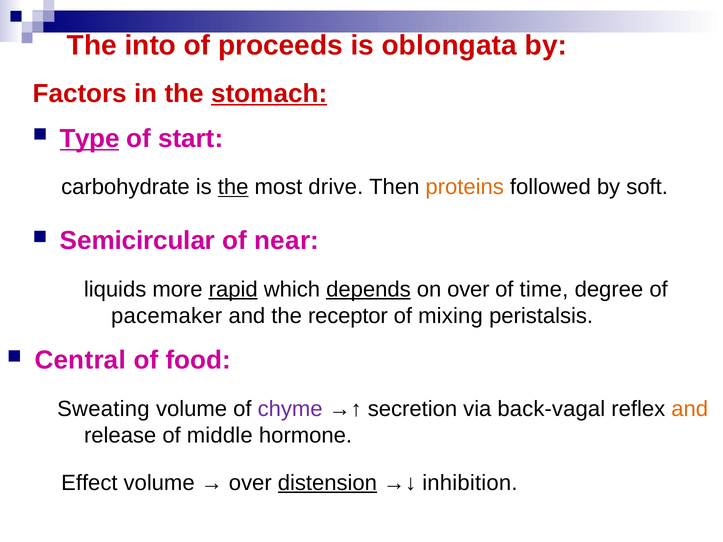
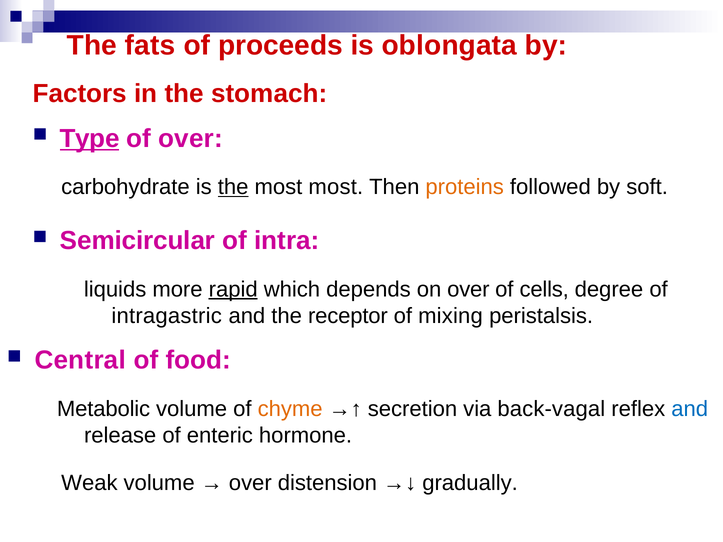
into: into -> fats (150, 46)
stomach underline: present -> none (269, 94)
of start: start -> over (191, 138)
most drive: drive -> most (336, 187)
near: near -> intra (287, 241)
depends underline: present -> none (368, 289)
time: time -> cells (544, 289)
pacemaker: pacemaker -> intragastric (167, 316)
Sweating: Sweating -> Metabolic (104, 409)
chyme colour: purple -> orange (290, 409)
and colour: orange -> blue (690, 409)
middle: middle -> enteric (220, 436)
Effect: Effect -> Weak (89, 483)
distension underline: present -> none (327, 483)
inhibition: inhibition -> gradually (470, 483)
